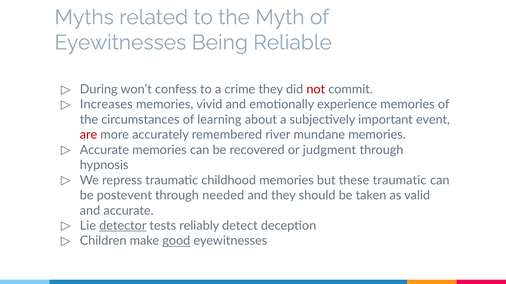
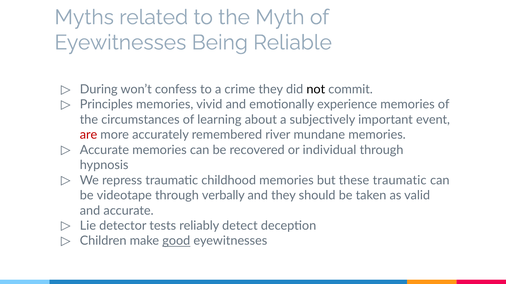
not colour: red -> black (316, 90)
Increases: Increases -> Principles (106, 105)
judgment: judgment -> individual (329, 150)
postevent: postevent -> videotape (124, 196)
needed: needed -> verbally (223, 196)
detector underline: present -> none (123, 226)
